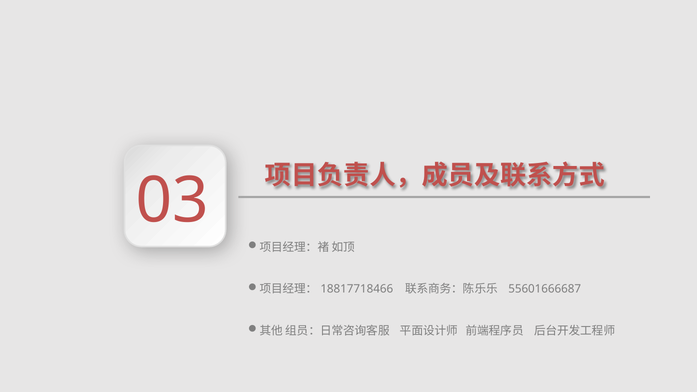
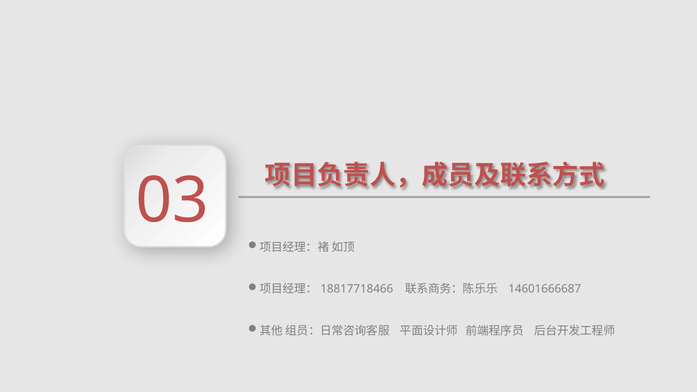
55601666687: 55601666687 -> 14601666687 (545, 289)
